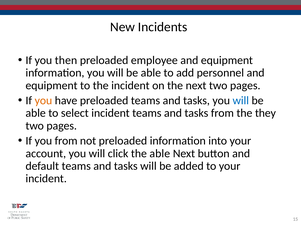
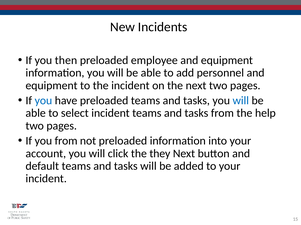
you colour: orange -> blue (43, 101)
they: they -> help (265, 114)
the able: able -> they (160, 154)
